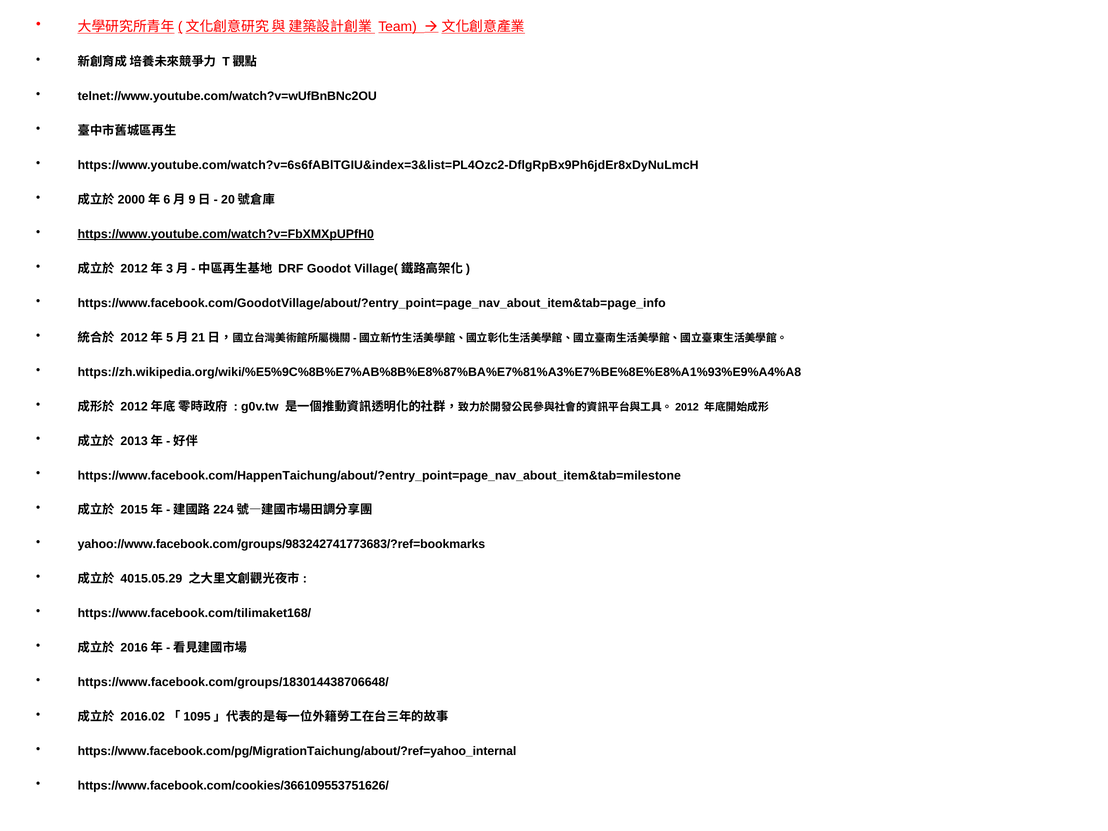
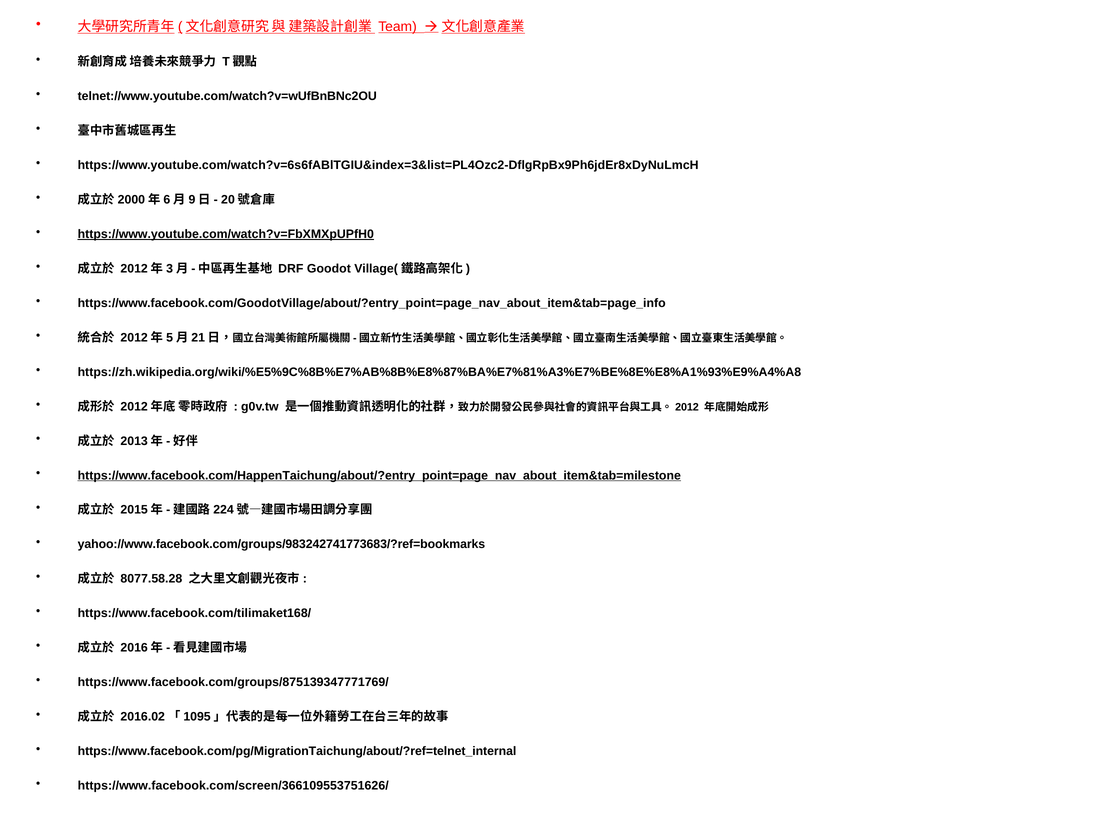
https://www.facebook.com/HappenTaichung/about/?entry_point=page_nav_about_item&tab=milestone underline: none -> present (379, 475)
4015.05.29: 4015.05.29 -> 8077.58.28 (151, 579)
https://www.facebook.com/groups/183014438706648/: https://www.facebook.com/groups/183014438706648/ -> https://www.facebook.com/groups/875139347771769/ (233, 682)
https://www.facebook.com/pg/MigrationTaichung/about/?ref=yahoo_internal: https://www.facebook.com/pg/MigrationTaichung/about/?ref=yahoo_internal -> https://www.facebook.com/pg/MigrationTaichung/about/?ref=telnet_internal (297, 751)
https://www.facebook.com/cookies/366109553751626/: https://www.facebook.com/cookies/366109553751626/ -> https://www.facebook.com/screen/366109553751626/ (233, 786)
